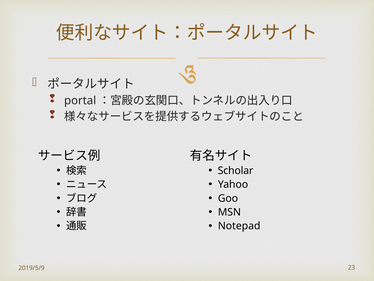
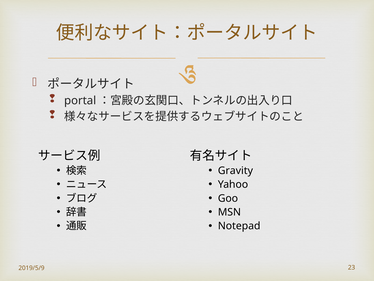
Scholar: Scholar -> Gravity (235, 170)
